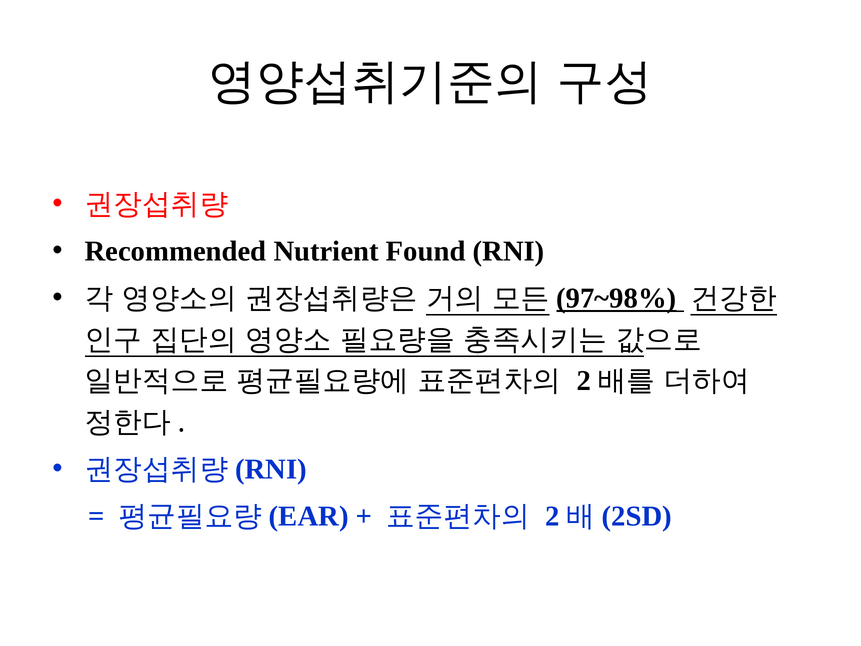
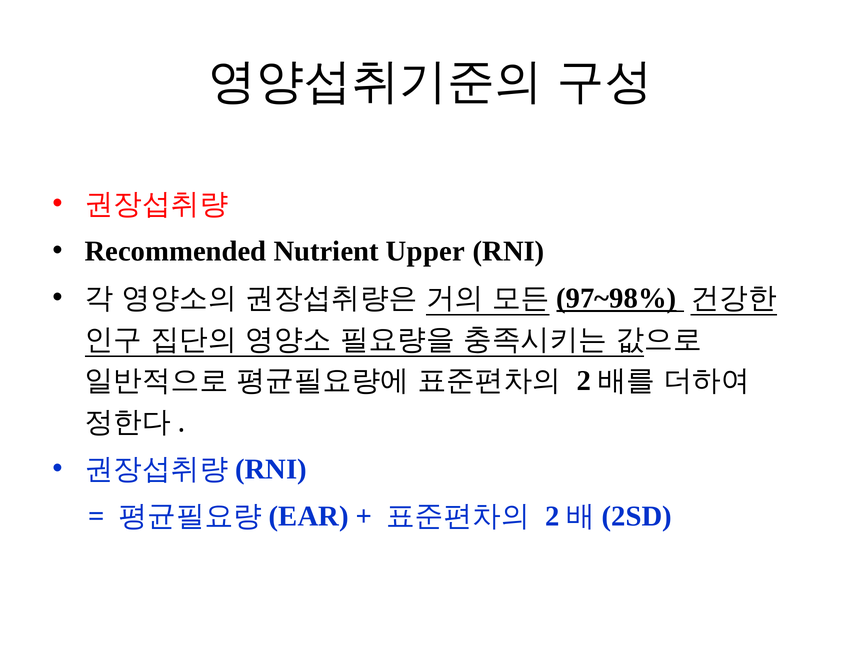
Found: Found -> Upper (426, 251)
